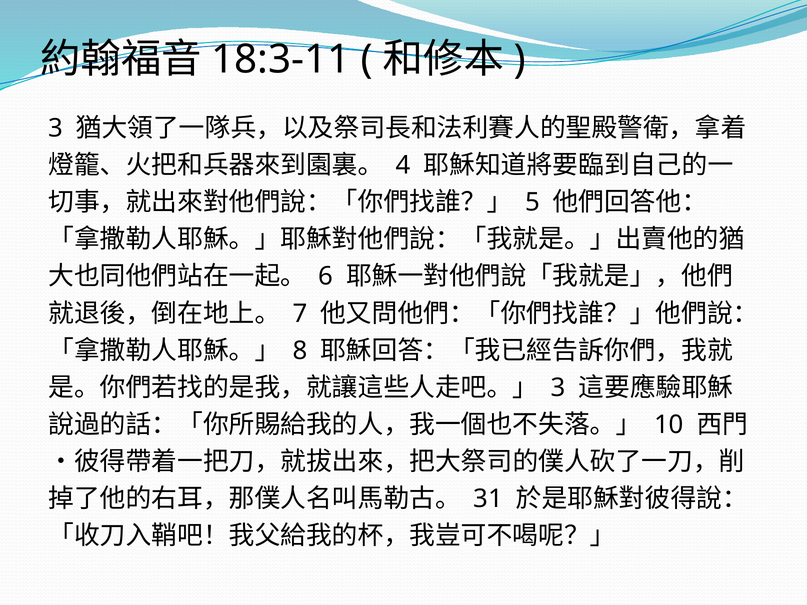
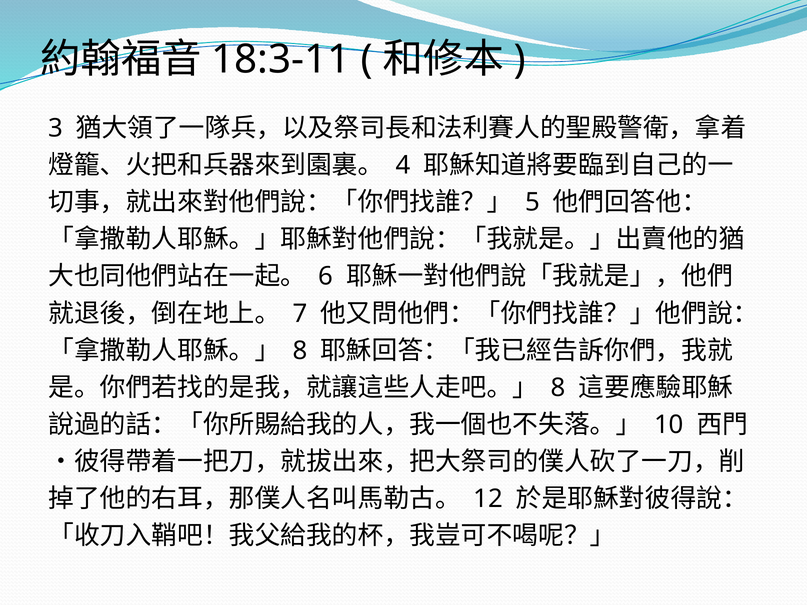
3: 3 -> 8 (558, 388)
31: 31 -> 12 (488, 499)
